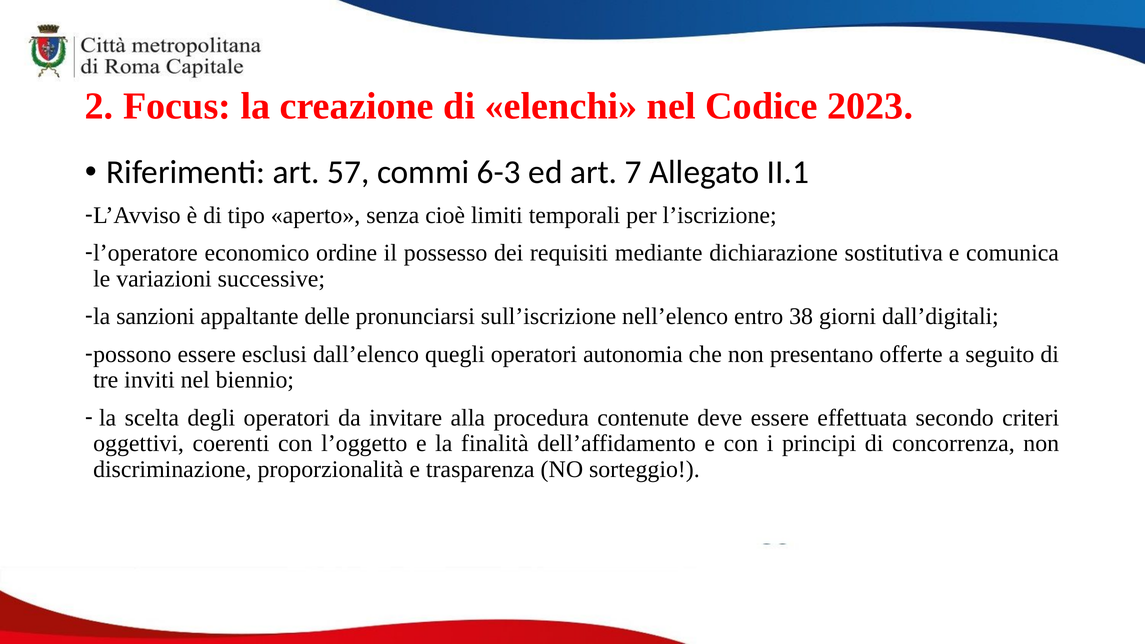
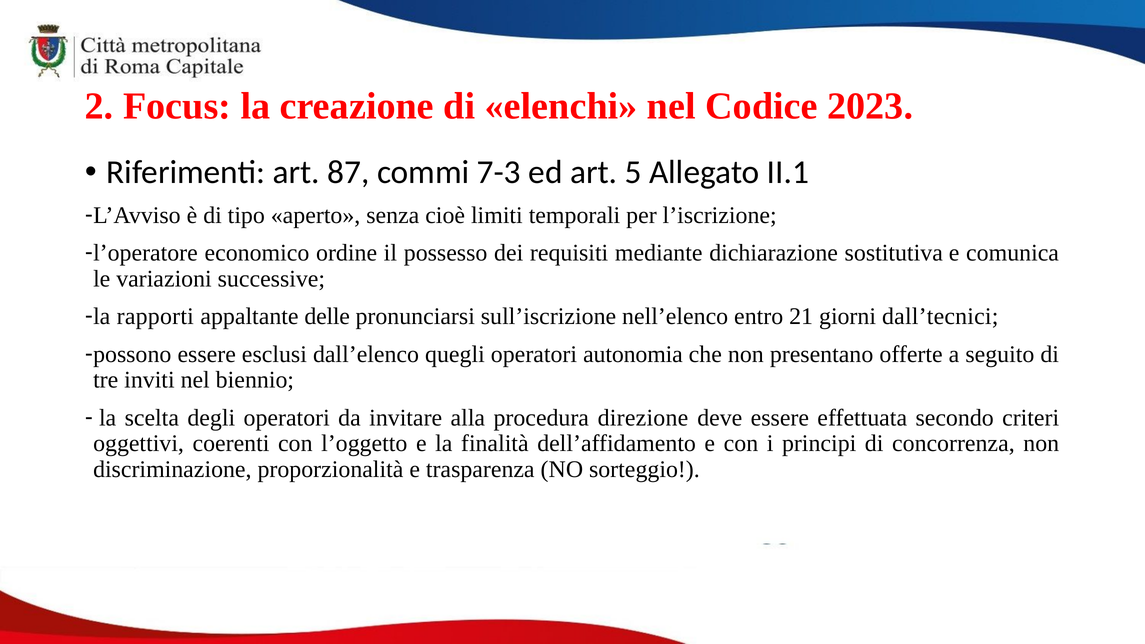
57: 57 -> 87 (348, 172)
6-3: 6-3 -> 7-3 (499, 172)
7: 7 -> 5 (633, 172)
sanzioni: sanzioni -> rapporti (155, 317)
38: 38 -> 21 (801, 317)
dall’digitali: dall’digitali -> dall’tecnici (940, 317)
contenute: contenute -> direzione (643, 418)
